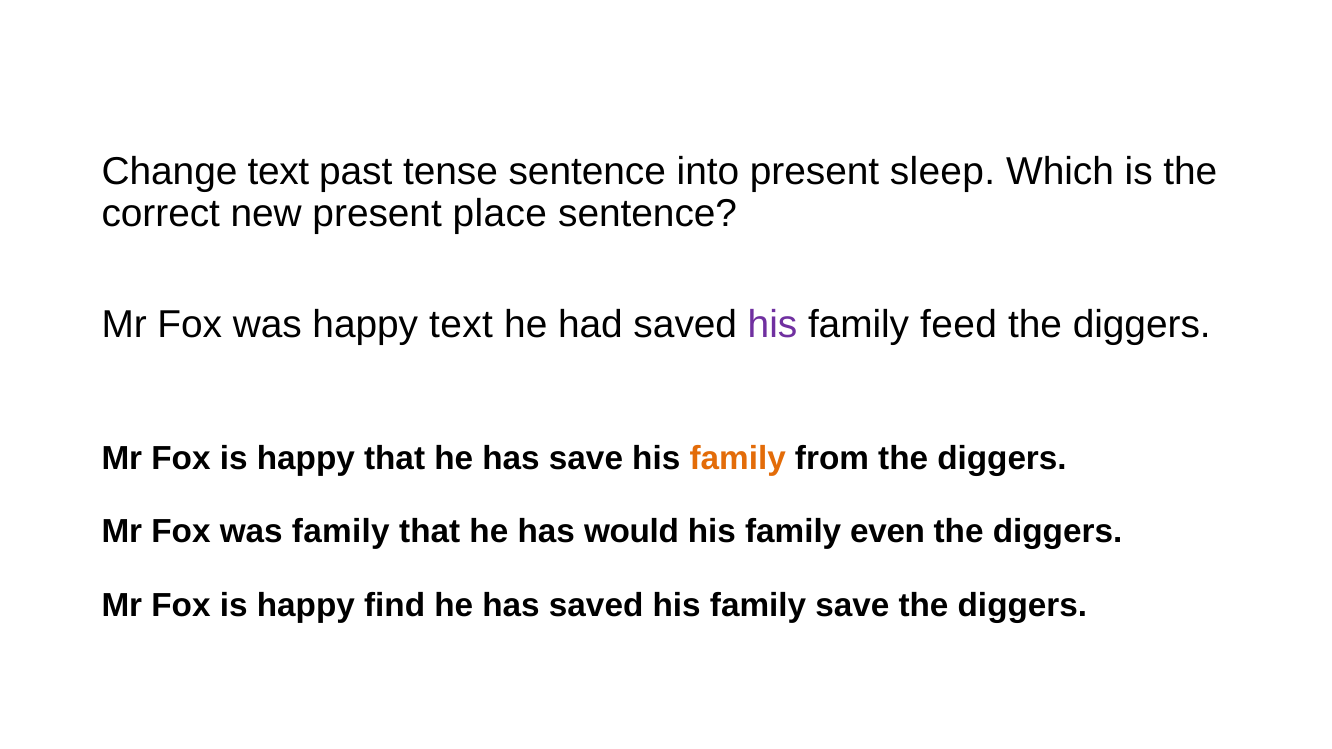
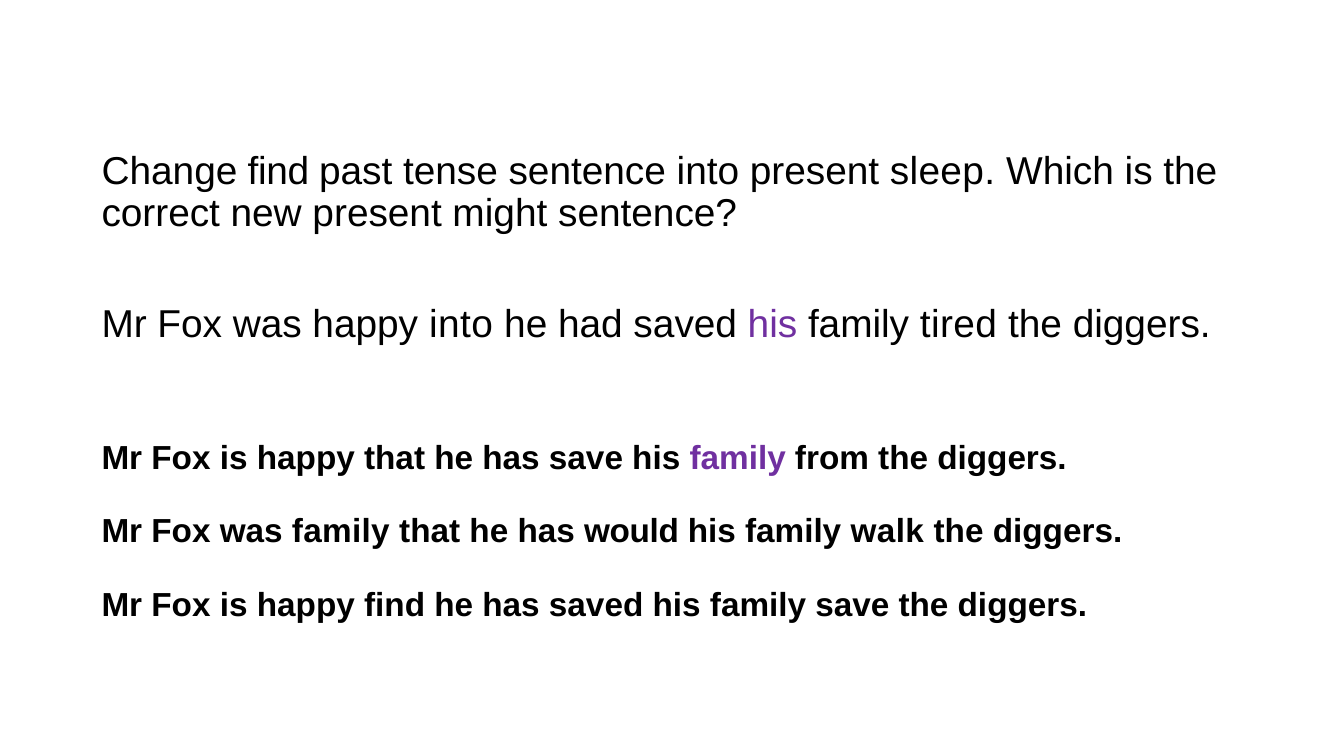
Change text: text -> find (278, 171)
place: place -> might (500, 213)
happy text: text -> into (461, 325)
feed: feed -> tired (959, 325)
family colour: orange -> purple (738, 458)
even: even -> walk (887, 532)
